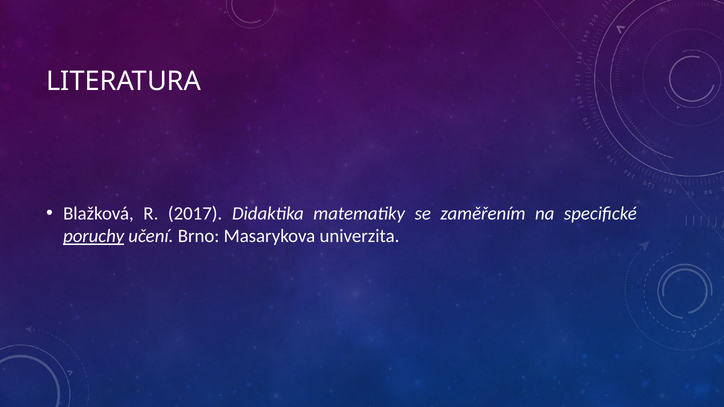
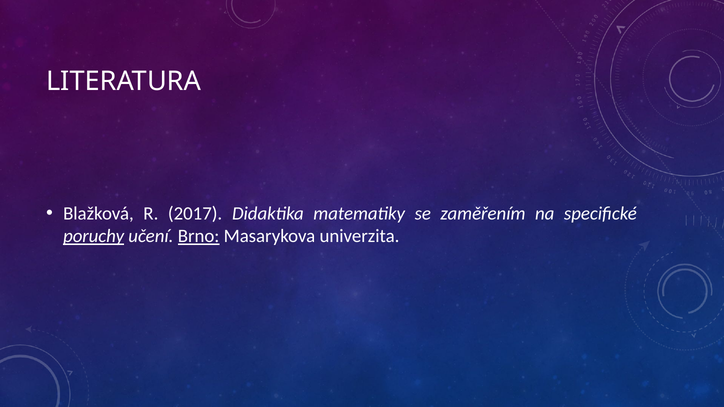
Brno underline: none -> present (199, 236)
